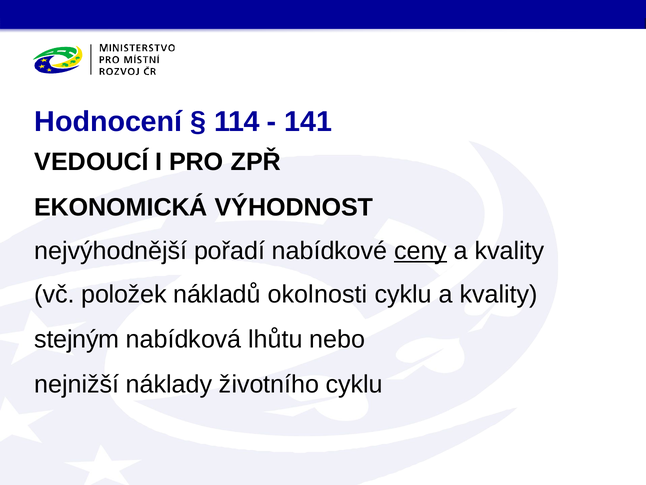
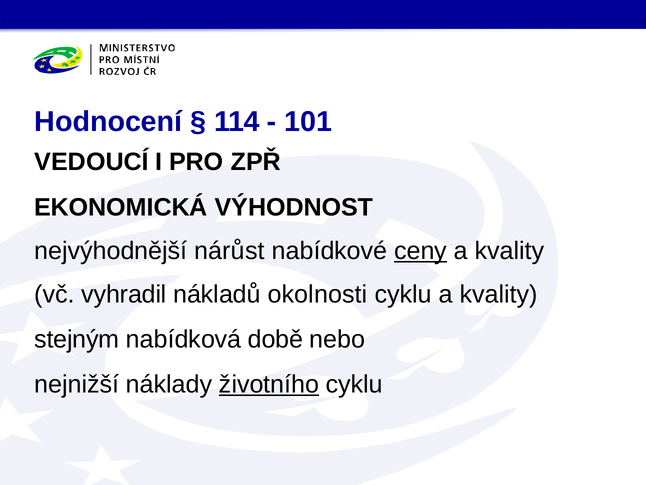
141: 141 -> 101 (308, 121)
pořadí: pořadí -> nárůst (229, 251)
položek: položek -> vyhradil (124, 294)
lhůtu: lhůtu -> době (275, 339)
životního underline: none -> present (269, 384)
